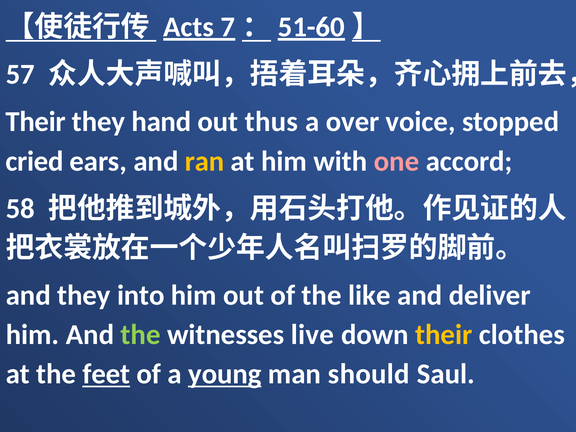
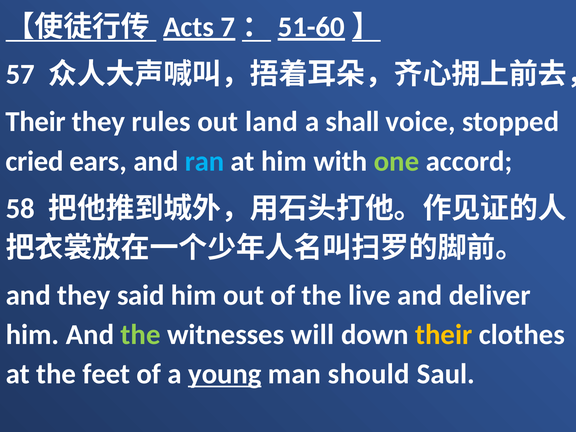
hand: hand -> rules (161, 122)
thus: thus -> land (272, 122)
over: over -> shall (353, 122)
ran colour: yellow -> light blue (205, 161)
one colour: pink -> light green (397, 161)
into: into -> said (141, 295)
like: like -> live (369, 295)
live: live -> will (313, 335)
feet underline: present -> none (106, 374)
